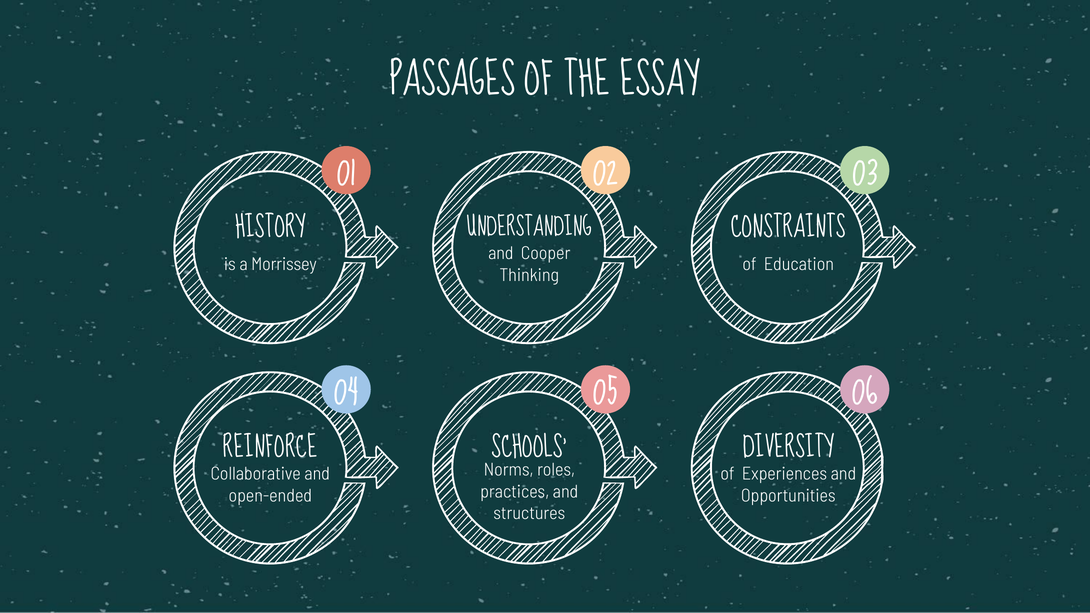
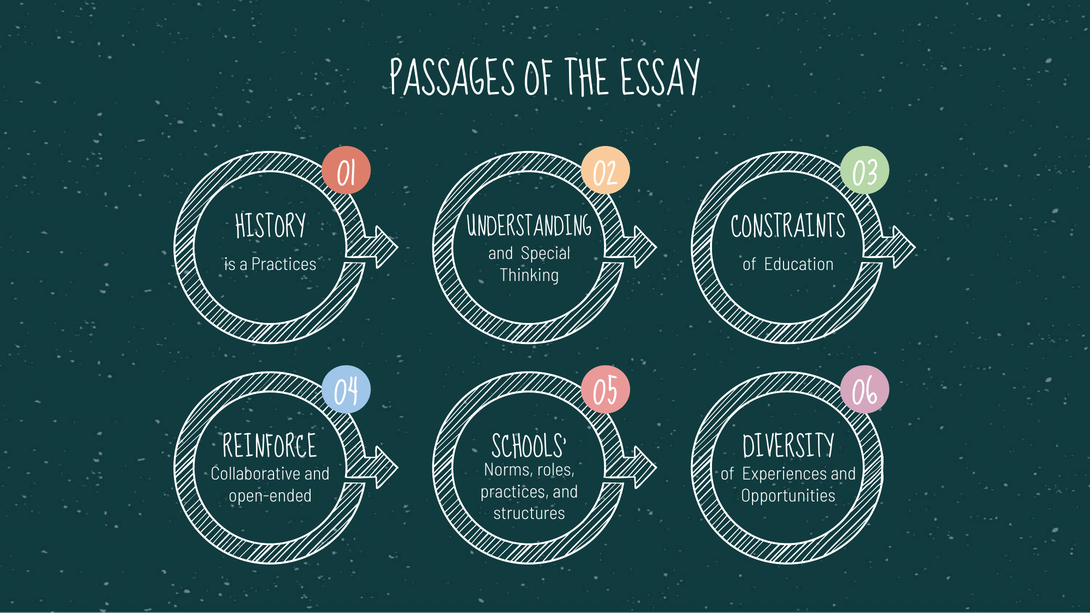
Cooper: Cooper -> Special (546, 254)
a Morrissey: Morrissey -> Practices (284, 264)
